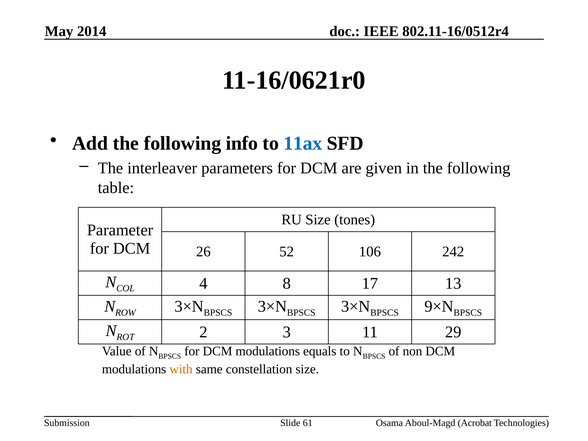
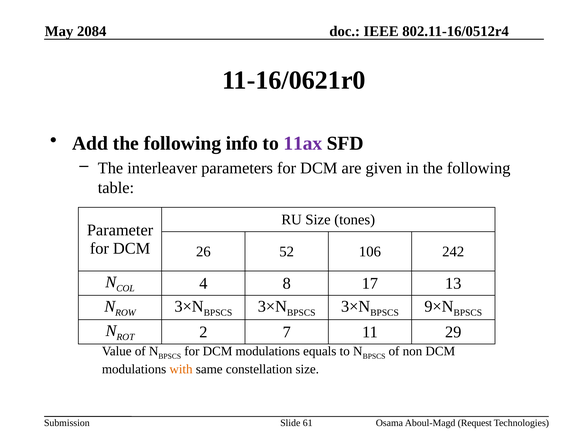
2014: 2014 -> 2084 (92, 31)
11ax colour: blue -> purple (303, 143)
3: 3 -> 7 (287, 332)
Acrobat: Acrobat -> Request (475, 423)
